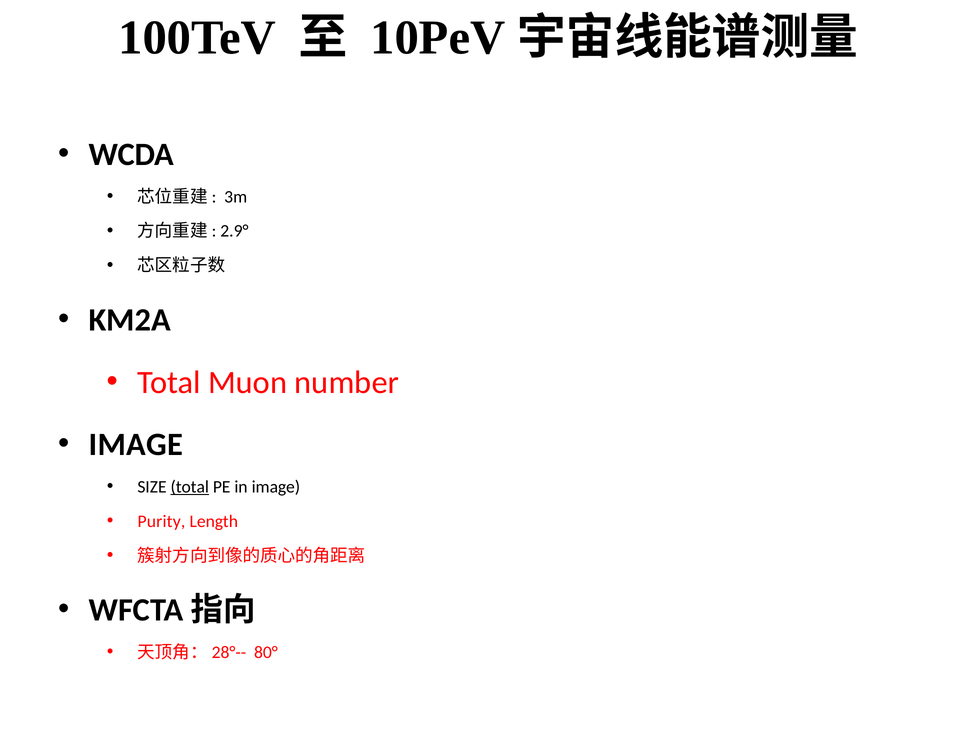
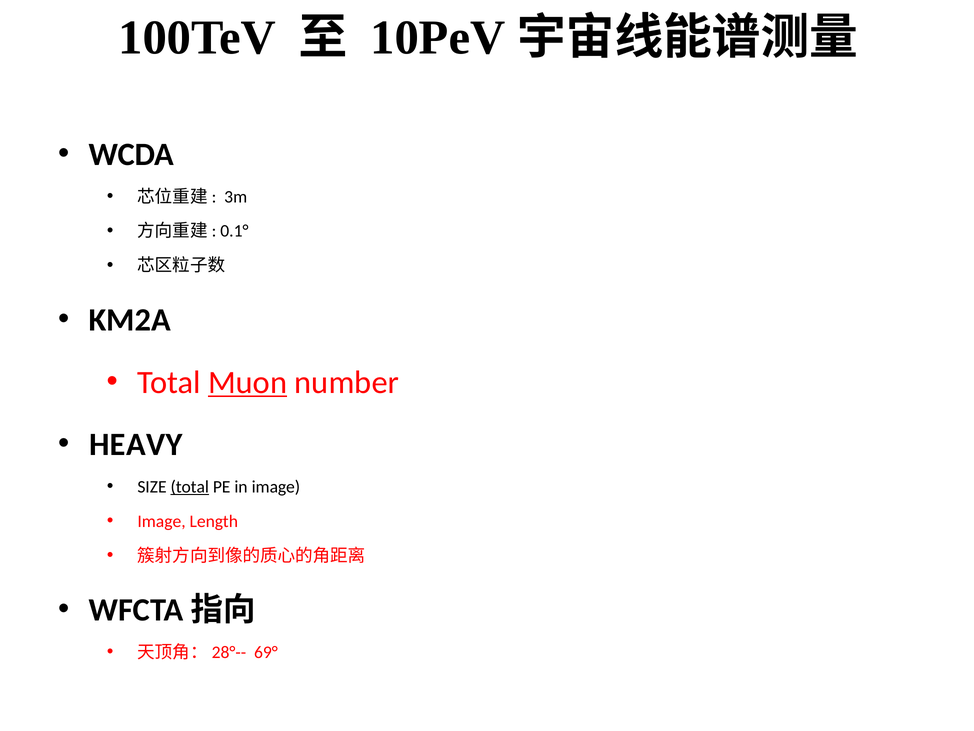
2.9°: 2.9° -> 0.1° (234, 231)
Muon underline: none -> present (248, 382)
IMAGE: IMAGE -> HEAVY (136, 444)
Purity: Purity -> Image (162, 521)
80°: 80° -> 69° (266, 652)
